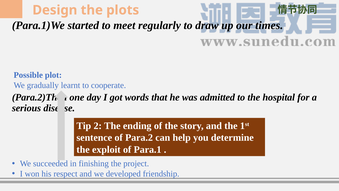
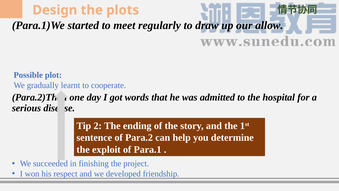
times: times -> allow (269, 25)
